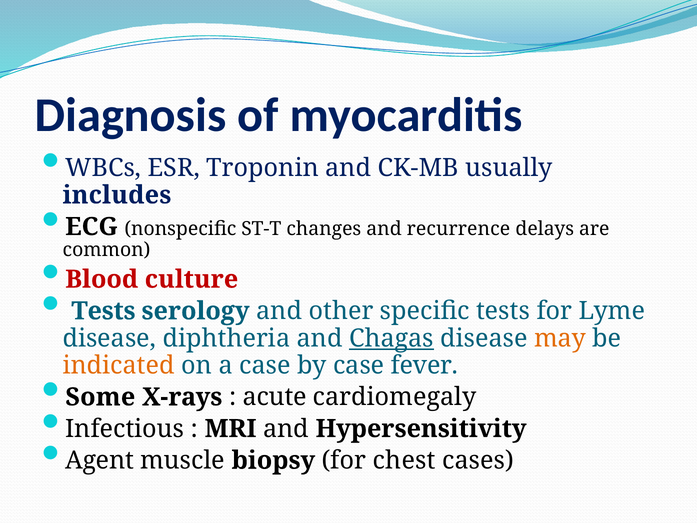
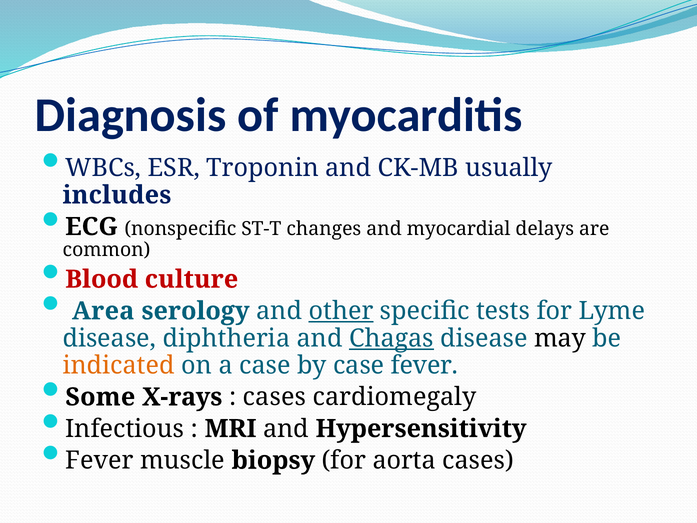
recurrence: recurrence -> myocardial (459, 229)
Tests: Tests -> Area (103, 311)
other underline: none -> present (341, 311)
may colour: orange -> black (560, 338)
acute: acute -> cases (274, 397)
Agent: Agent -> Fever (99, 460)
chest: chest -> aorta (404, 460)
